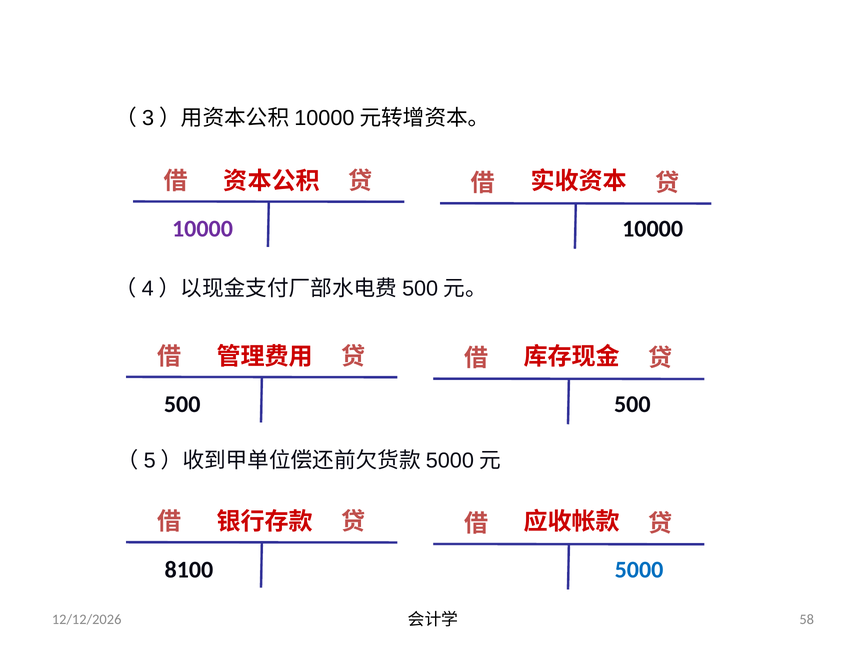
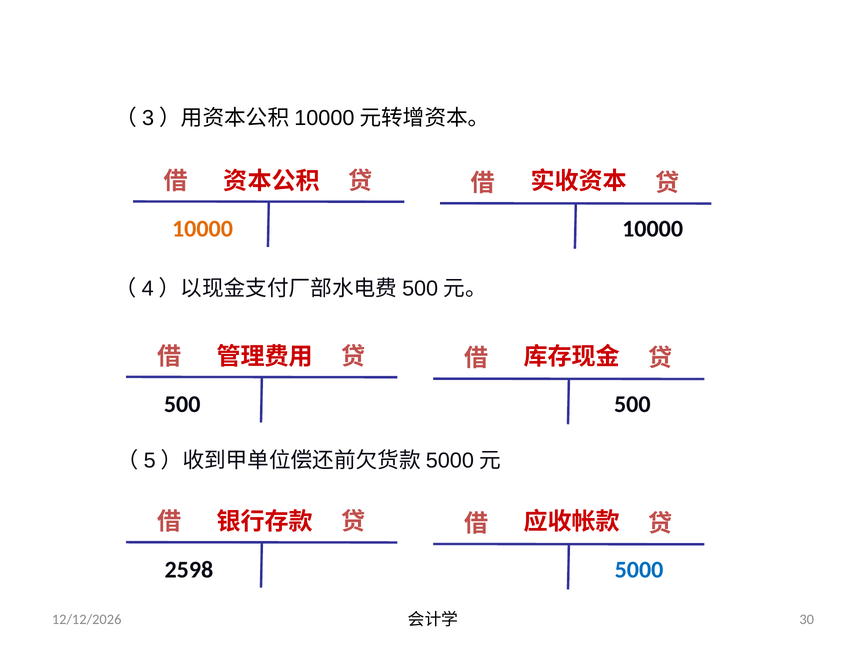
10000 colour: purple -> orange (203, 229)
8100: 8100 -> 2598 (189, 570)
58: 58 -> 30 (807, 620)
